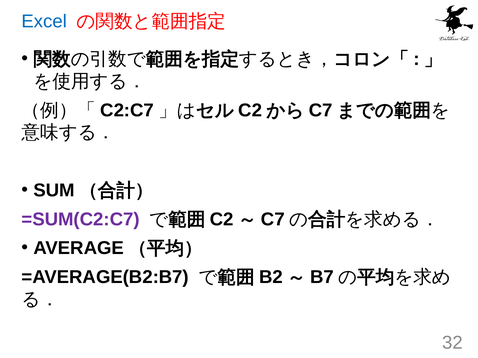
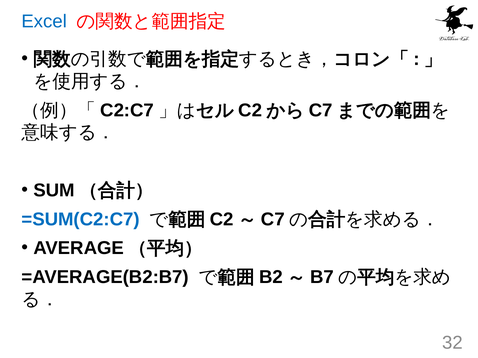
=SUM(C2:C7 colour: purple -> blue (81, 220)
